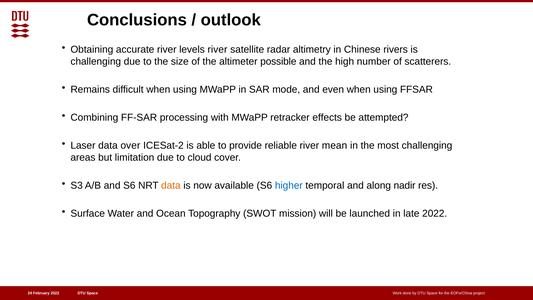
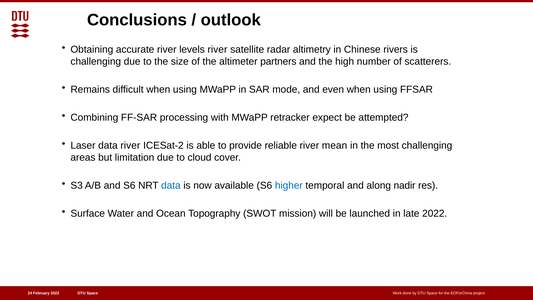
possible: possible -> partners (278, 62)
effects: effects -> expect (327, 118)
data over: over -> river (130, 146)
data colour: orange -> blue (171, 186)
